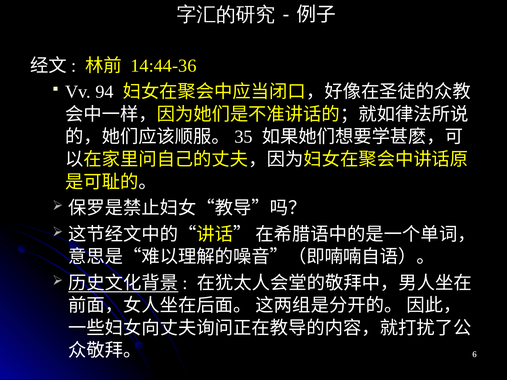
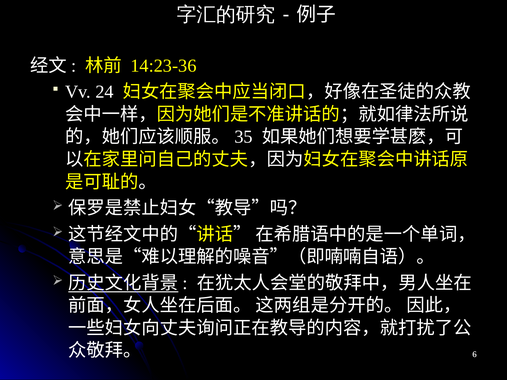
14:44-36: 14:44-36 -> 14:23-36 (163, 66)
94: 94 -> 24 (105, 92)
